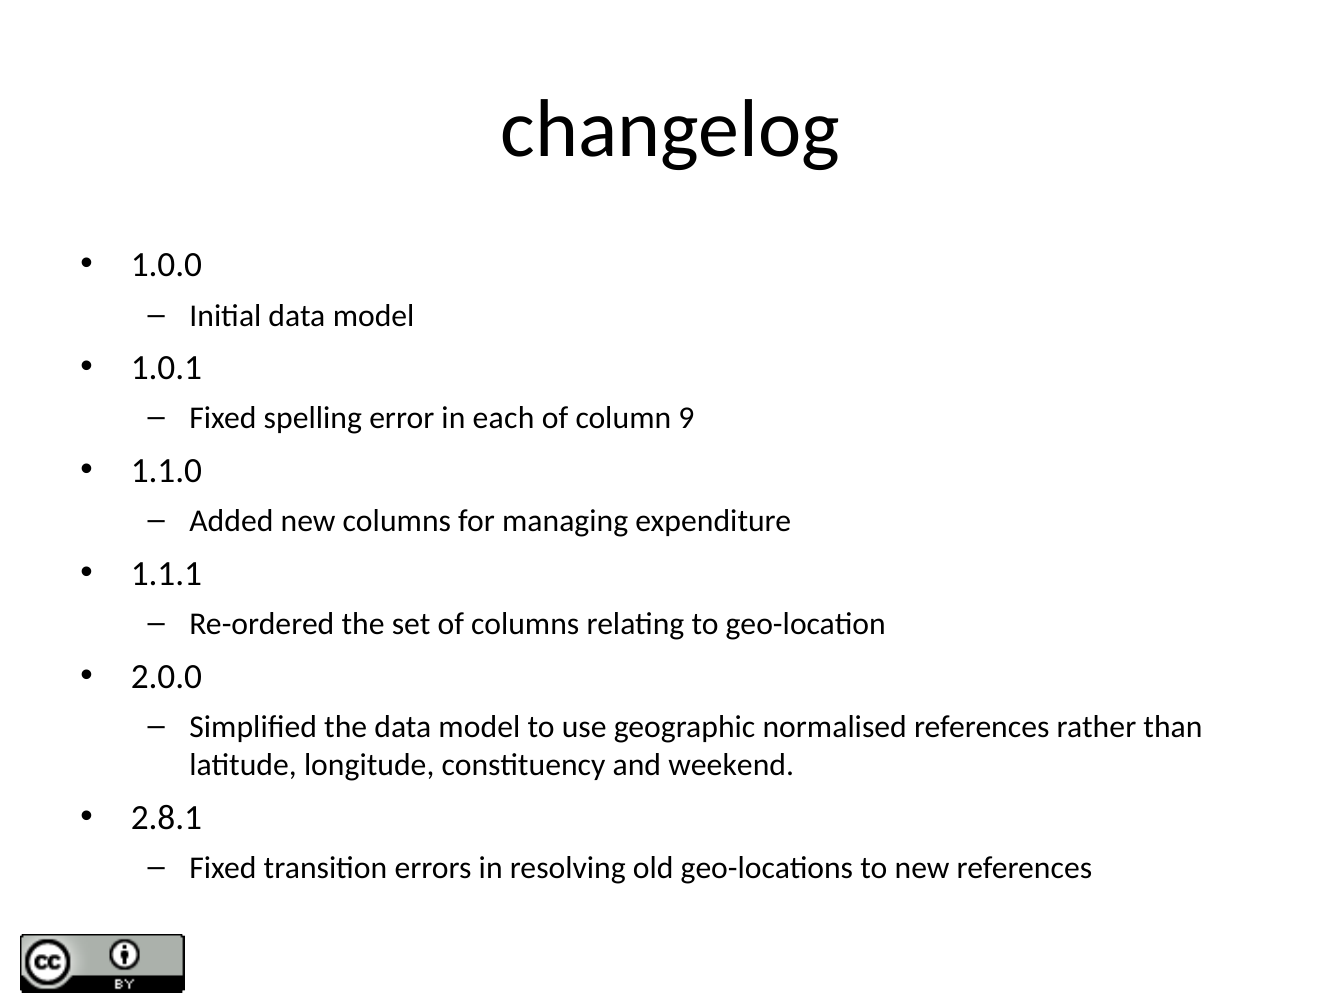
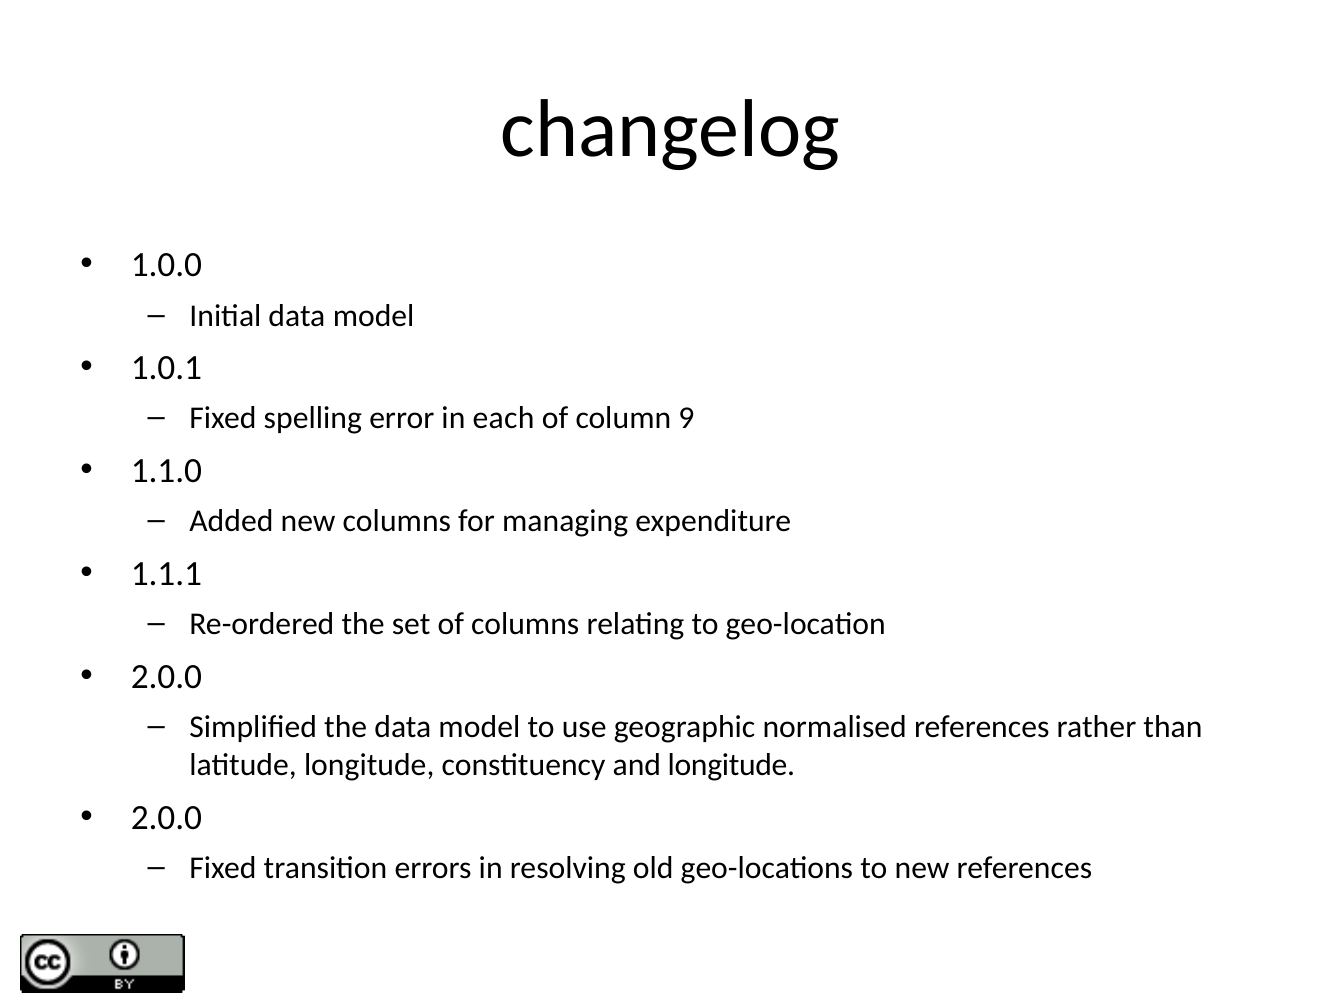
and weekend: weekend -> longitude (731, 765)
2.8.1: 2.8.1 -> 2.0.0 (166, 817)
